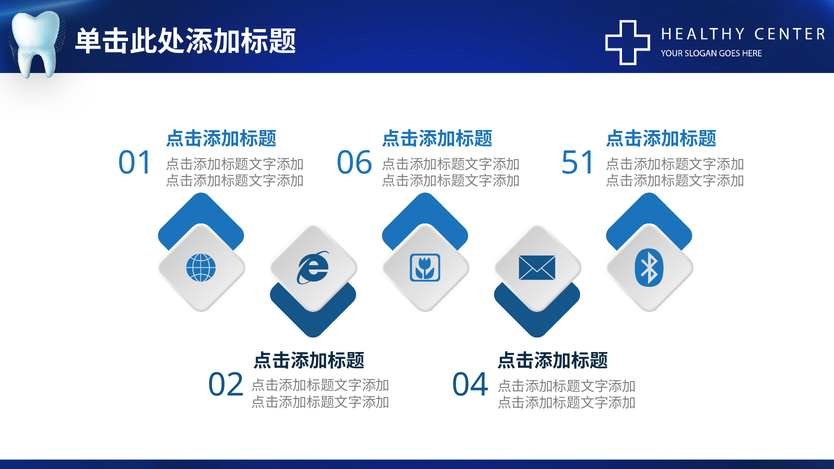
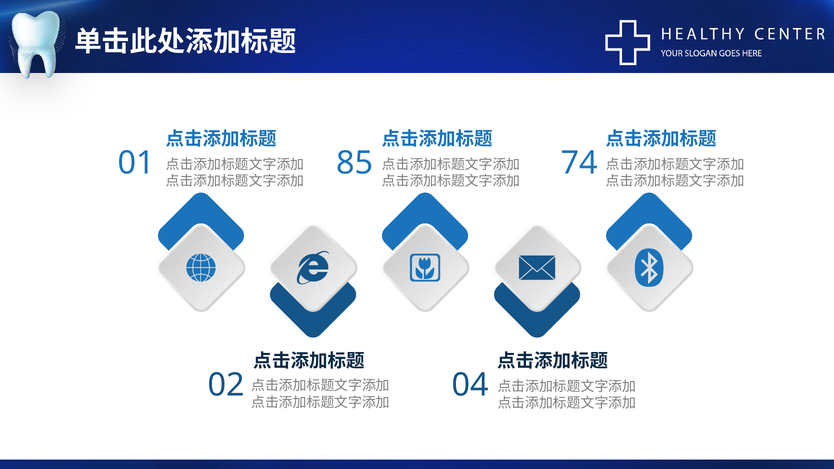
06: 06 -> 85 (355, 163)
51: 51 -> 74 (579, 163)
